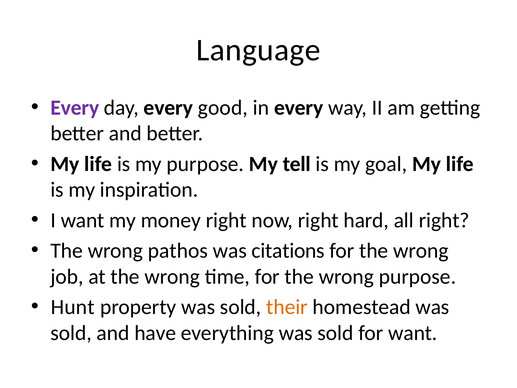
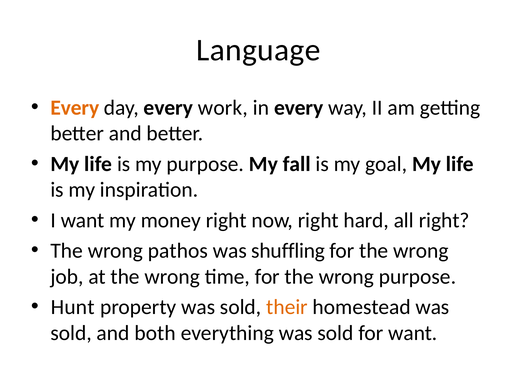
Every colour: purple -> orange (75, 107)
good: good -> work (223, 107)
tell: tell -> fall (297, 164)
citations: citations -> shuffling (288, 251)
have: have -> both (155, 333)
